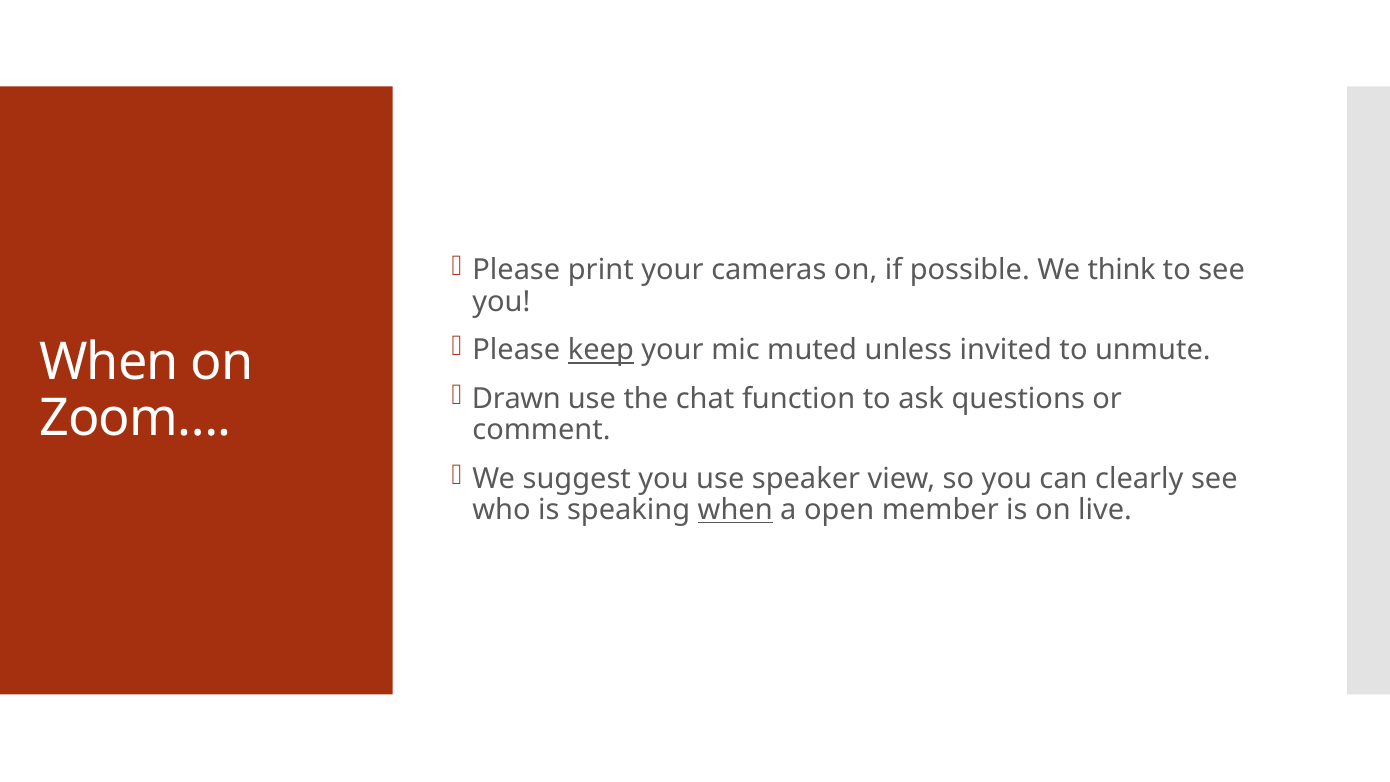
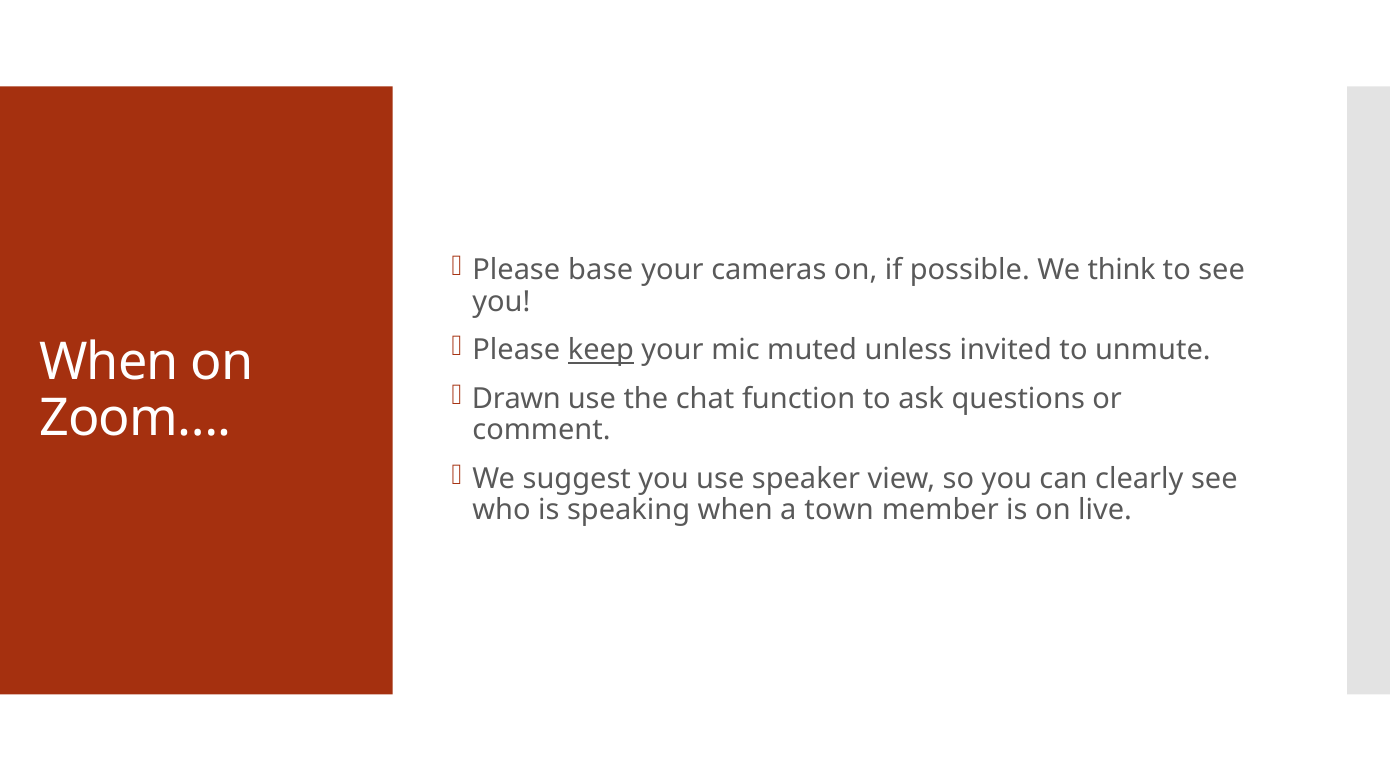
print: print -> base (601, 270)
when underline: present -> none (735, 510)
open: open -> town (839, 510)
